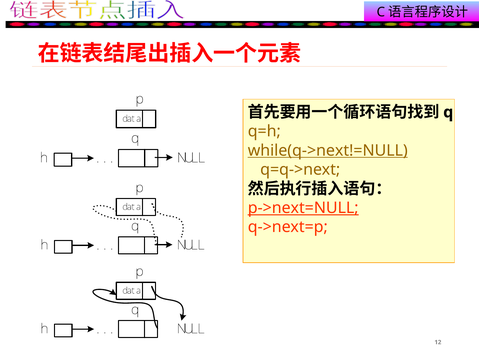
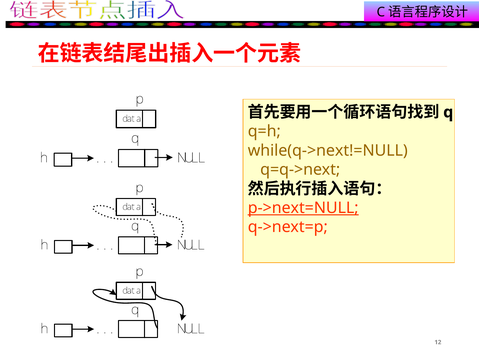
while(q->next!=NULL underline: present -> none (328, 151)
